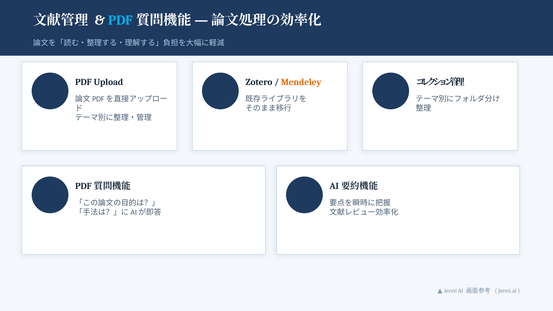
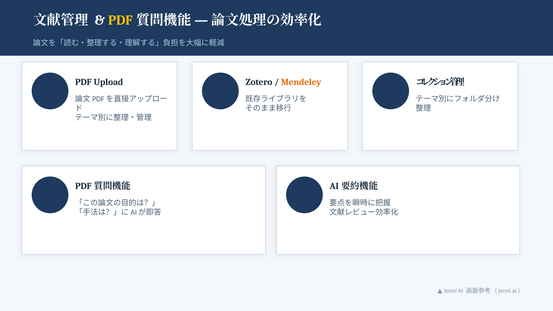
PDF colour: light blue -> yellow (120, 20)
